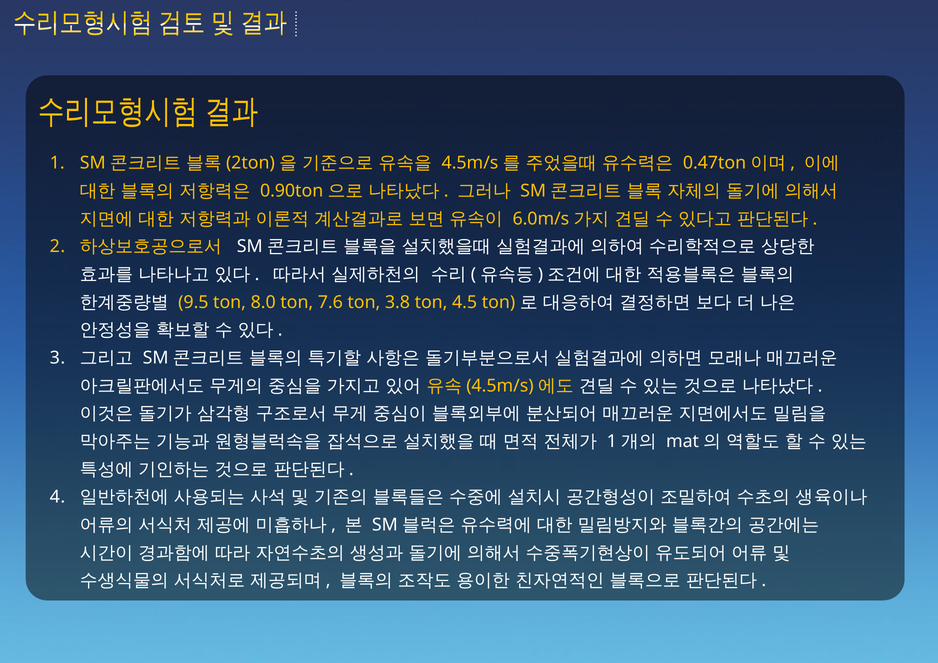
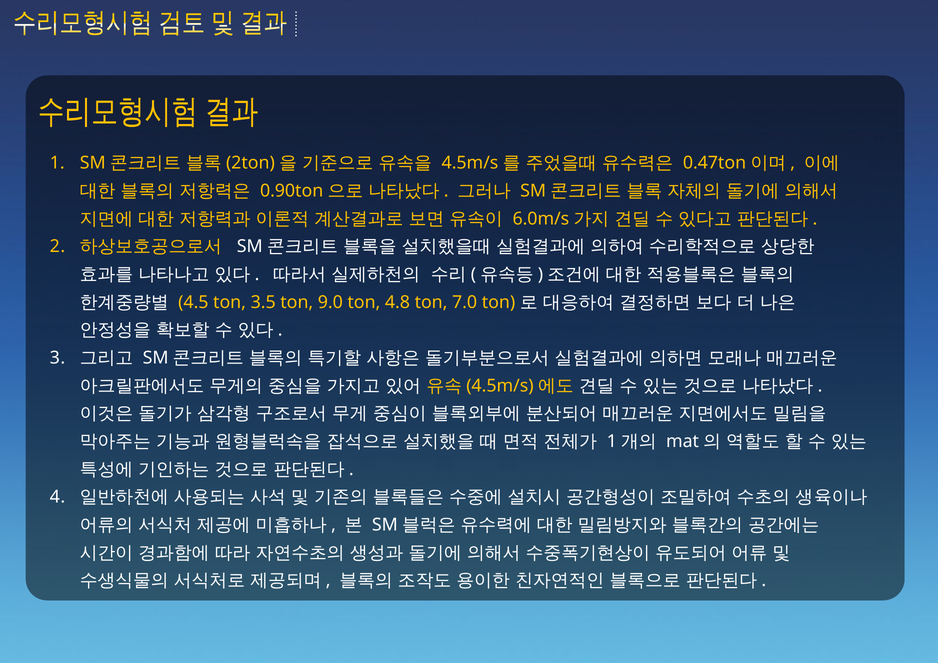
9.5: 9.5 -> 4.5 (193, 302)
8.0: 8.0 -> 3.5 (263, 302)
7.6: 7.6 -> 9.0 (330, 302)
3.8: 3.8 -> 4.8 (397, 302)
4.5: 4.5 -> 7.0 (465, 302)
